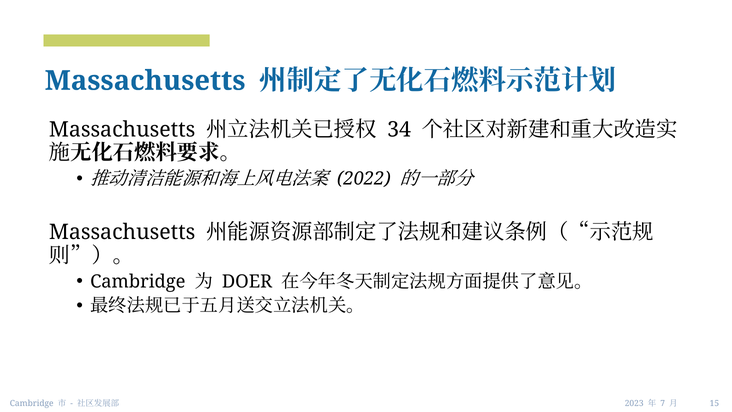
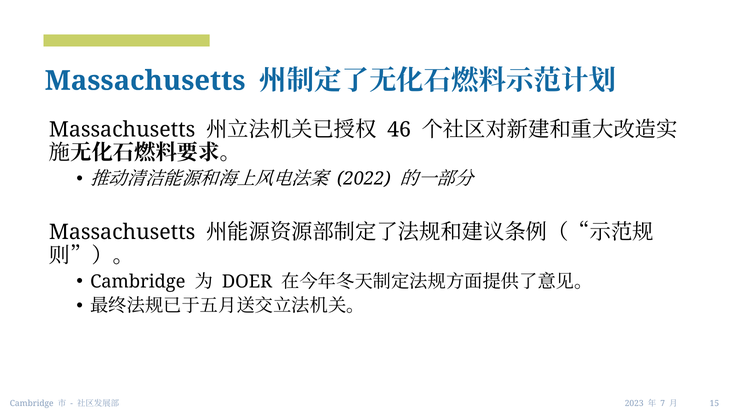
34: 34 -> 46 (399, 130)
